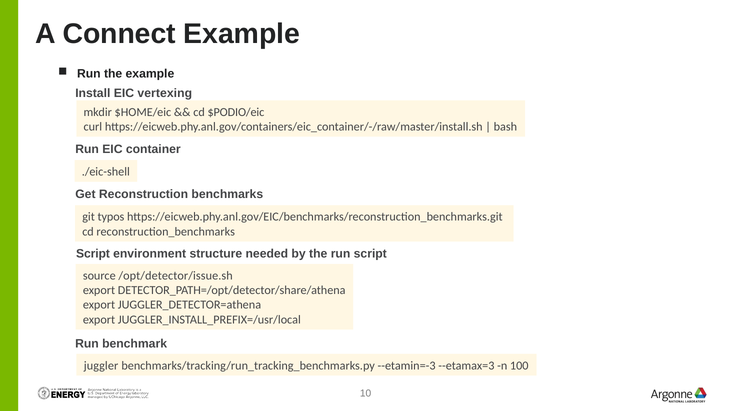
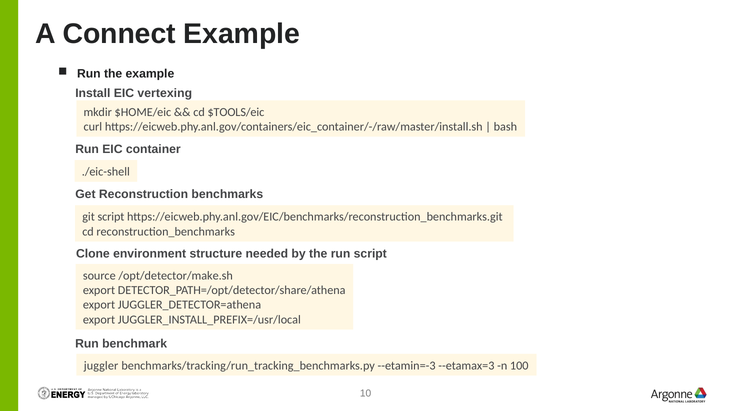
$PODIO/eic: $PODIO/eic -> $TOOLS/eic (236, 112)
git typos: typos -> script (111, 217)
Script: Script -> Clone (93, 254)
/opt/detector/issue.sh: /opt/detector/issue.sh -> /opt/detector/make.sh (176, 276)
